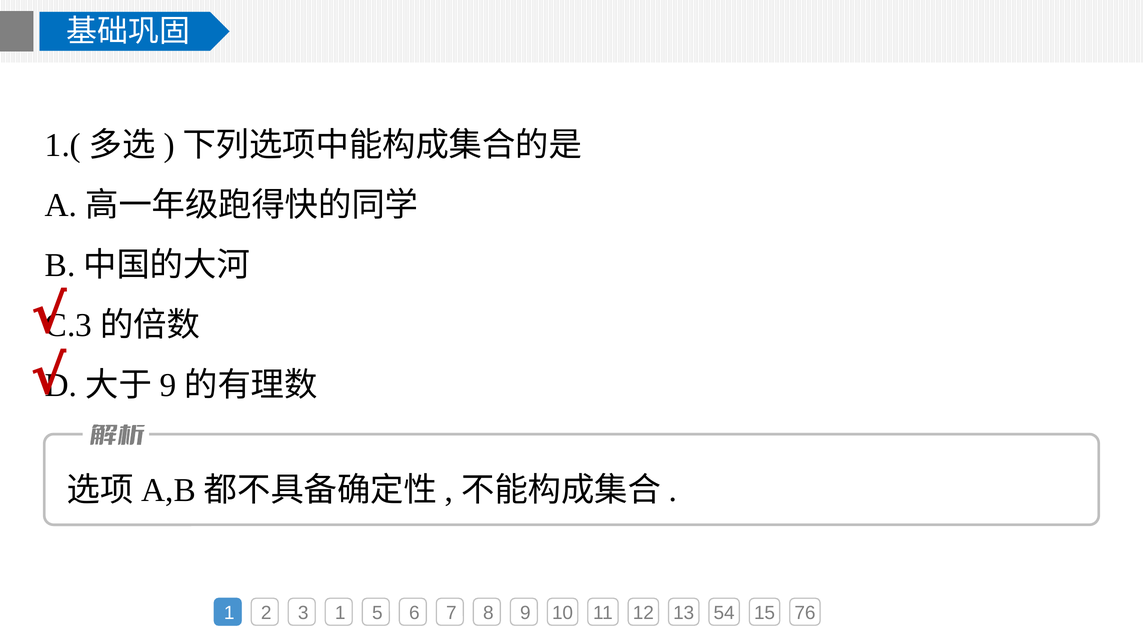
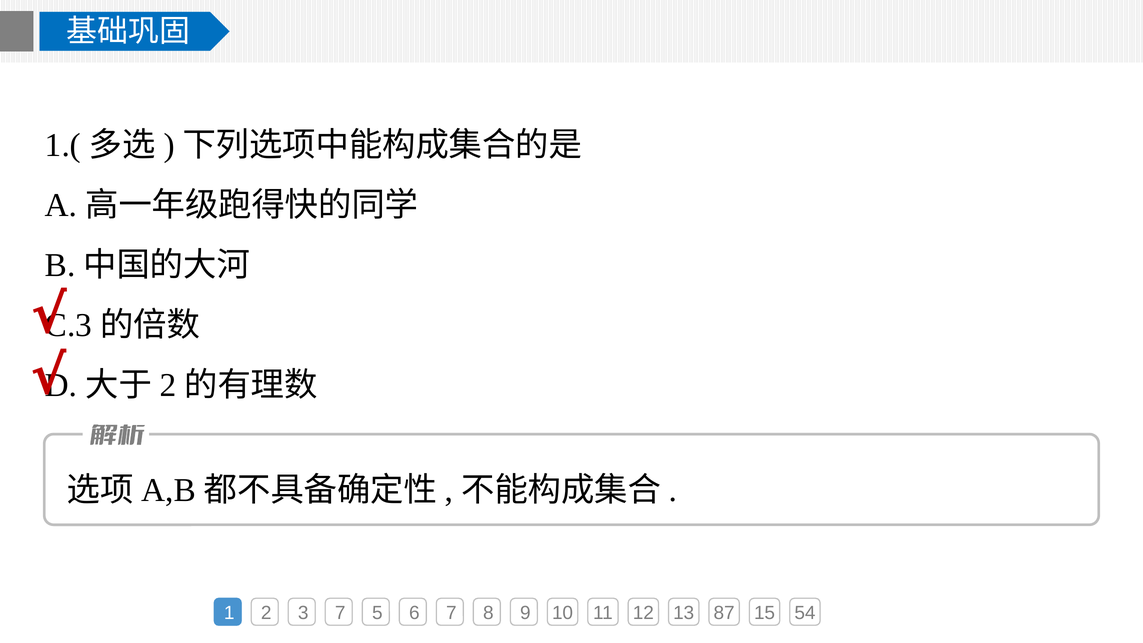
9: 9 -> 2 (168, 385)
3 1: 1 -> 7 (340, 613)
54: 54 -> 87 (724, 613)
76: 76 -> 54 (805, 613)
